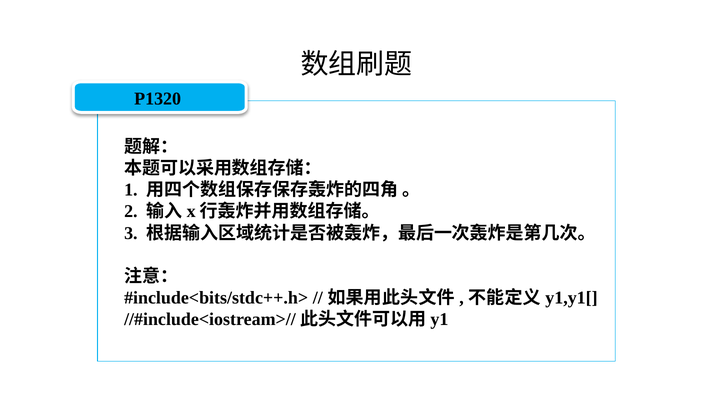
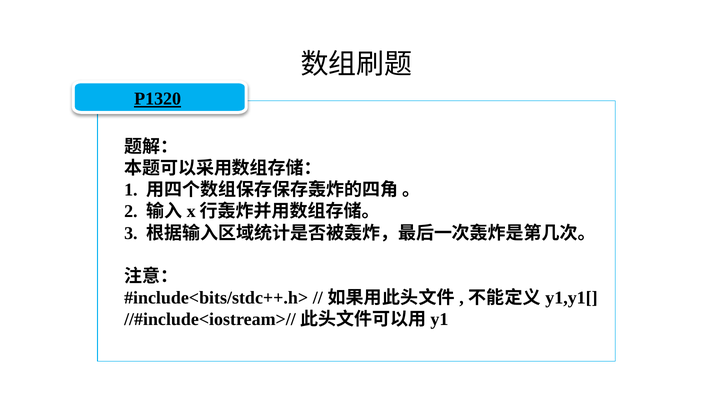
P1320 underline: none -> present (158, 99)
